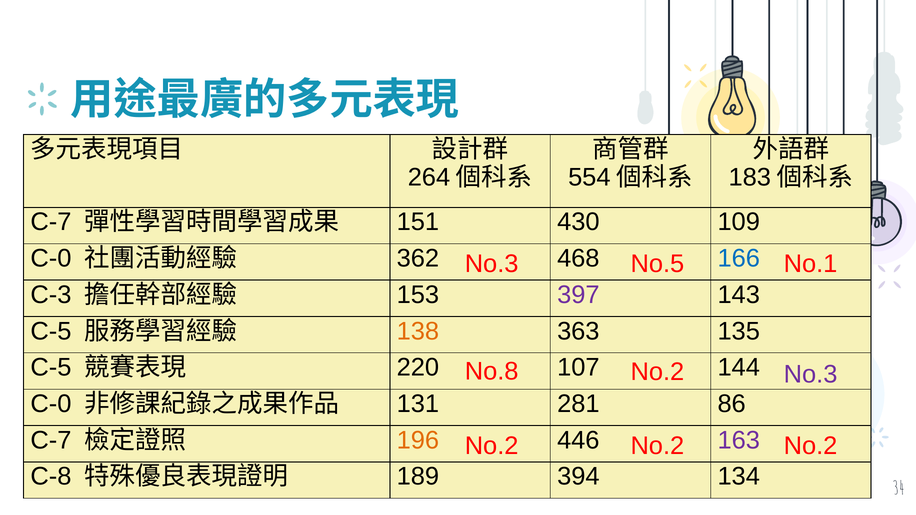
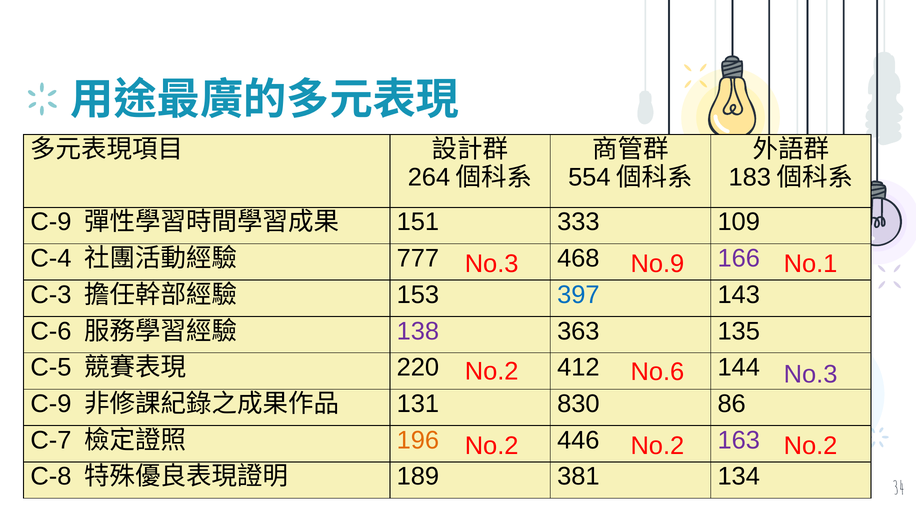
C-7: C-7 -> C-9 (51, 222)
430: 430 -> 333 (578, 222)
C-0: C-0 -> C-4 (51, 259)
362: 362 -> 777 (418, 259)
166 colour: blue -> purple (739, 259)
No.5: No.5 -> No.9 (657, 264)
397 colour: purple -> blue (578, 295)
C-5: C-5 -> C-6 (51, 331)
138 colour: orange -> purple (418, 331)
107: 107 -> 412 (578, 368)
No.8: No.8 -> No.2 (492, 371)
No.2: No.2 -> No.6 (657, 372)
C-0: C-0 -> C-9 (51, 404)
281: 281 -> 830 (578, 404)
394: 394 -> 381 (578, 477)
